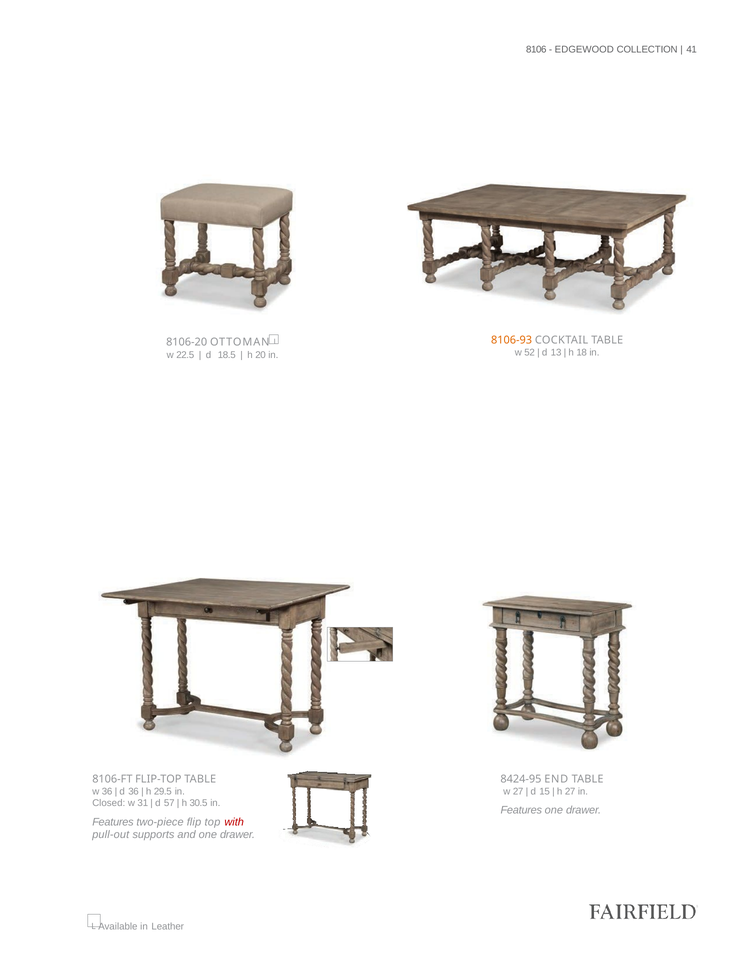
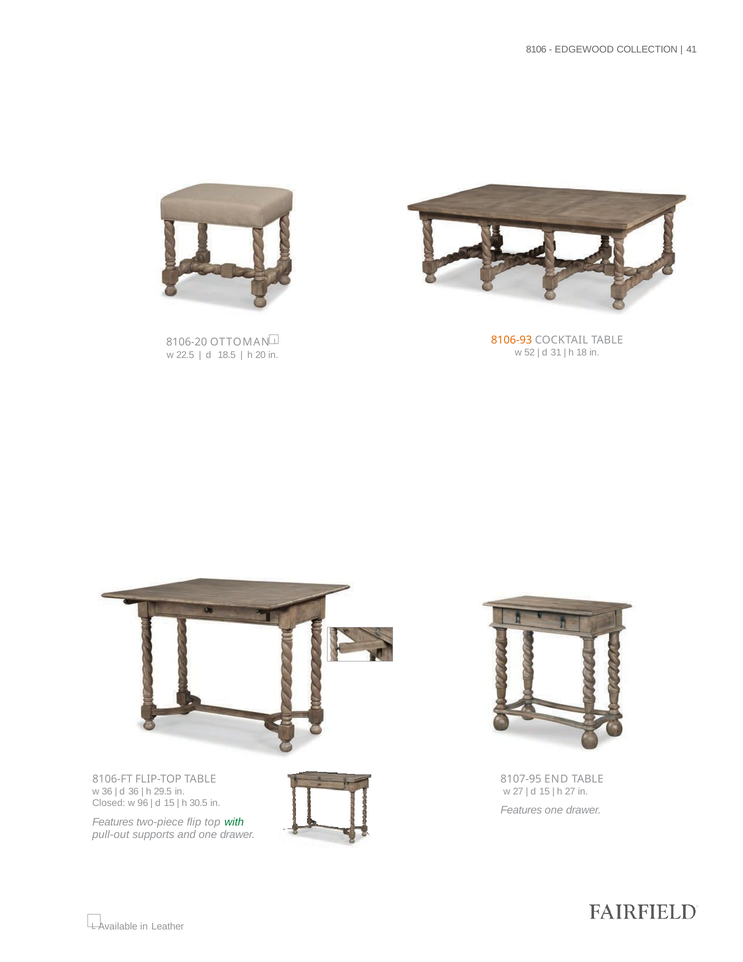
13: 13 -> 31 (556, 353)
8424-95: 8424-95 -> 8107-95 (521, 779)
31: 31 -> 96 (143, 803)
57: 57 -> 15 (169, 803)
with colour: red -> green (234, 822)
